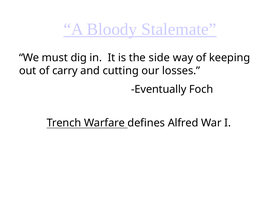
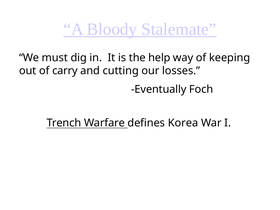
side: side -> help (159, 58)
Alfred: Alfred -> Korea (183, 123)
